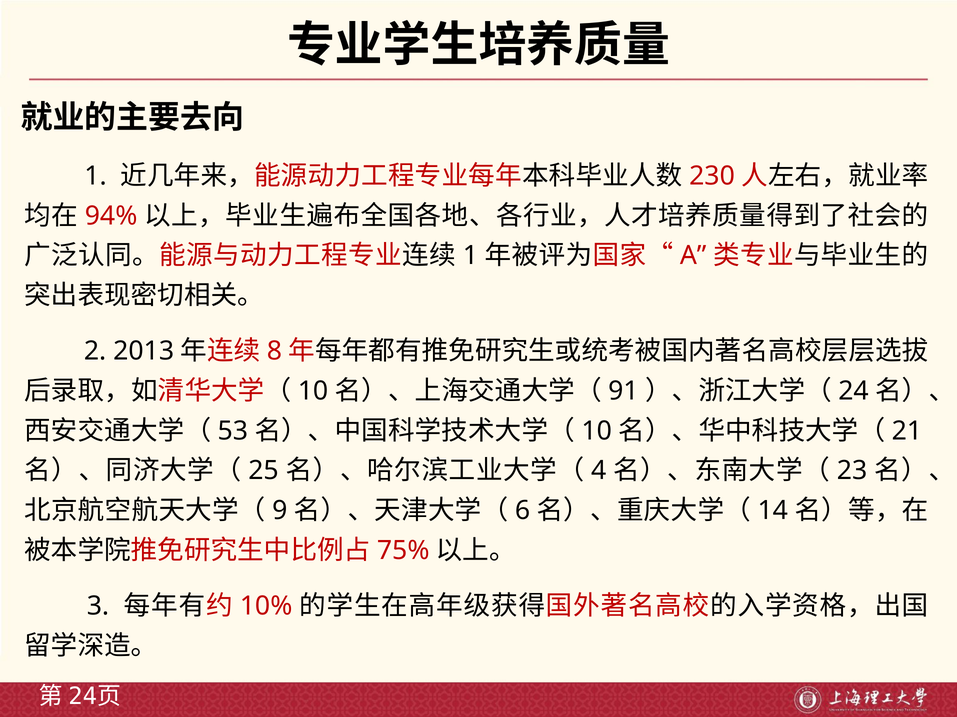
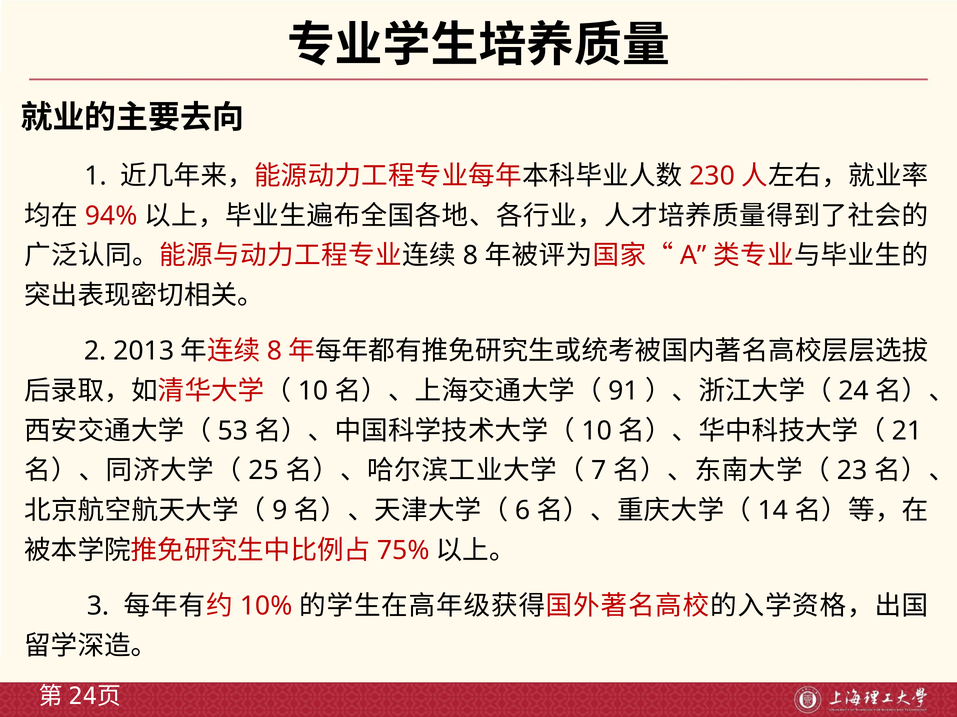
1: 1 -> 8 (470, 256)
4: 4 -> 7 (599, 471)
